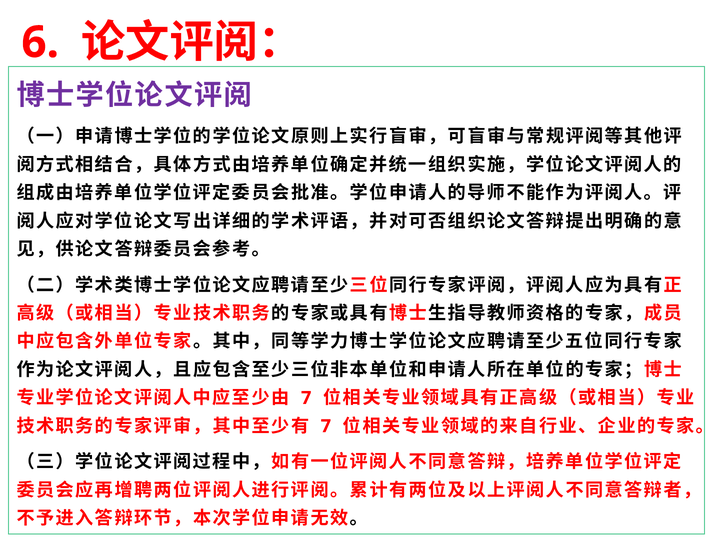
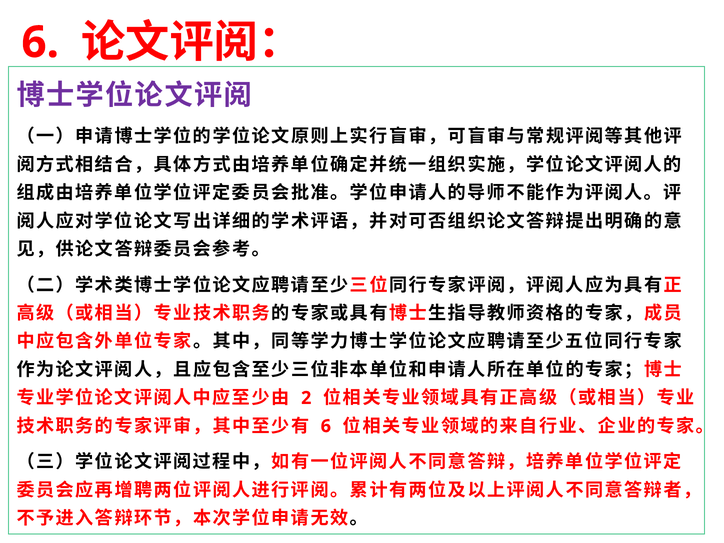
7: 7 -> 2 (306, 398)
7: 7 -> 6 (326, 426)
